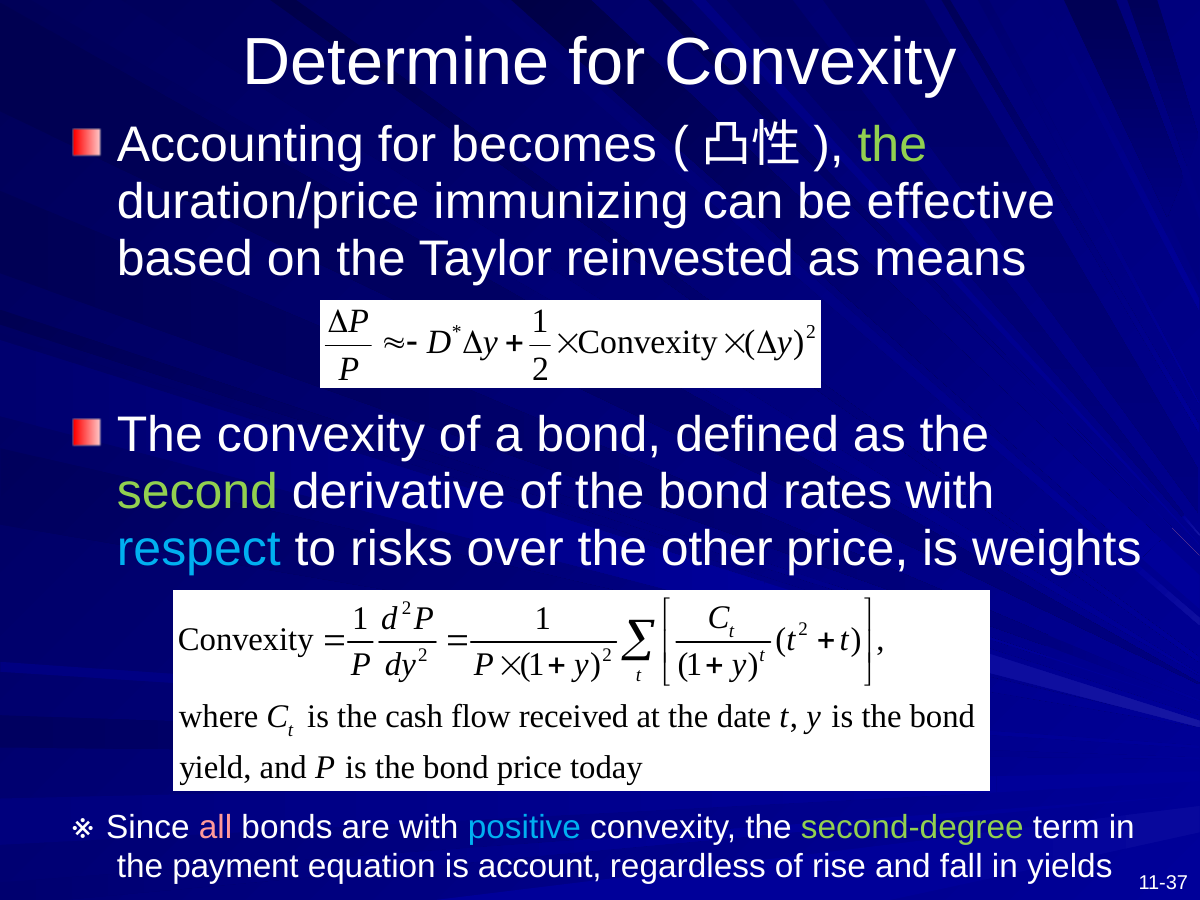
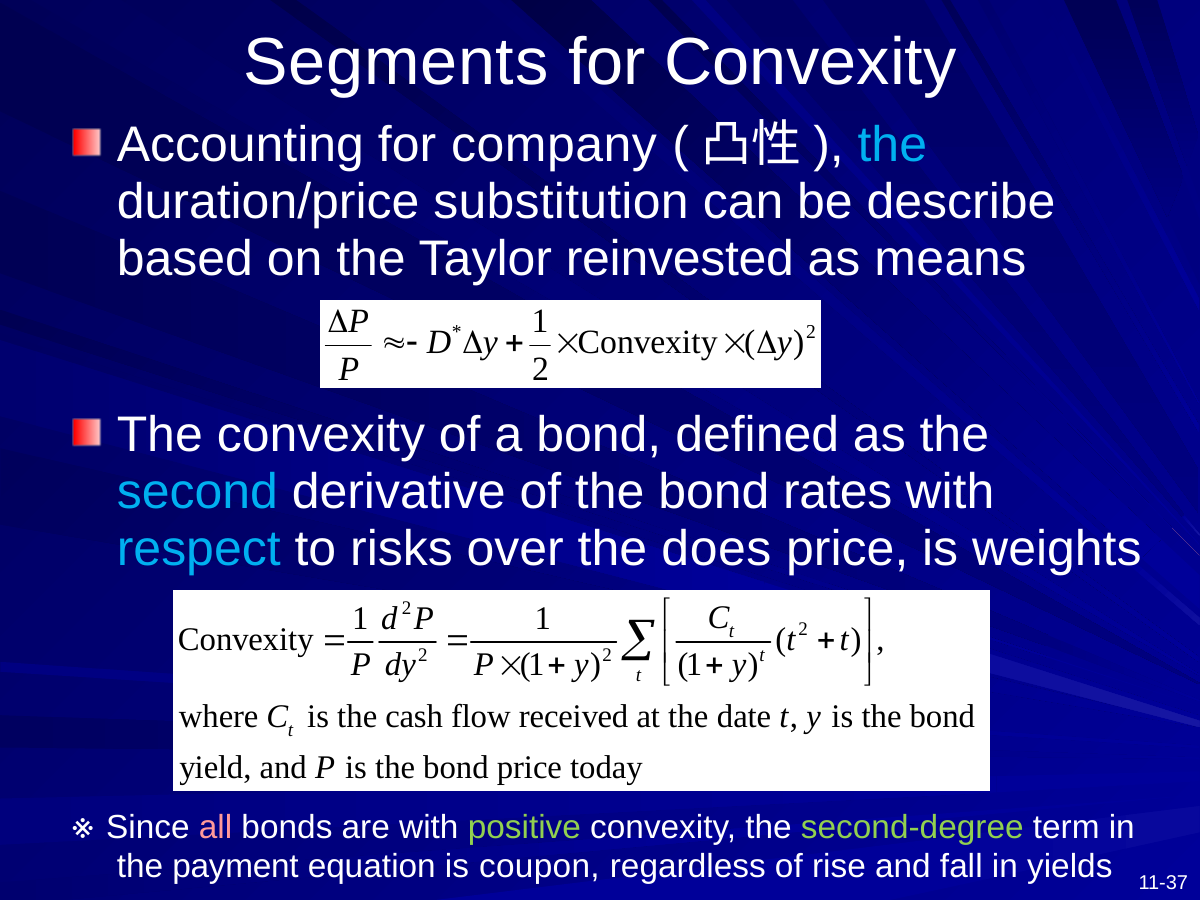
Determine: Determine -> Segments (396, 62)
becomes: becomes -> company (554, 145)
the colour: light green -> light blue (892, 145)
immunizing: immunizing -> substitution (561, 202)
effective: effective -> describe (961, 202)
second colour: light green -> light blue (197, 492)
other: other -> does (716, 549)
positive colour: light blue -> light green (524, 827)
account: account -> coupon (539, 867)
